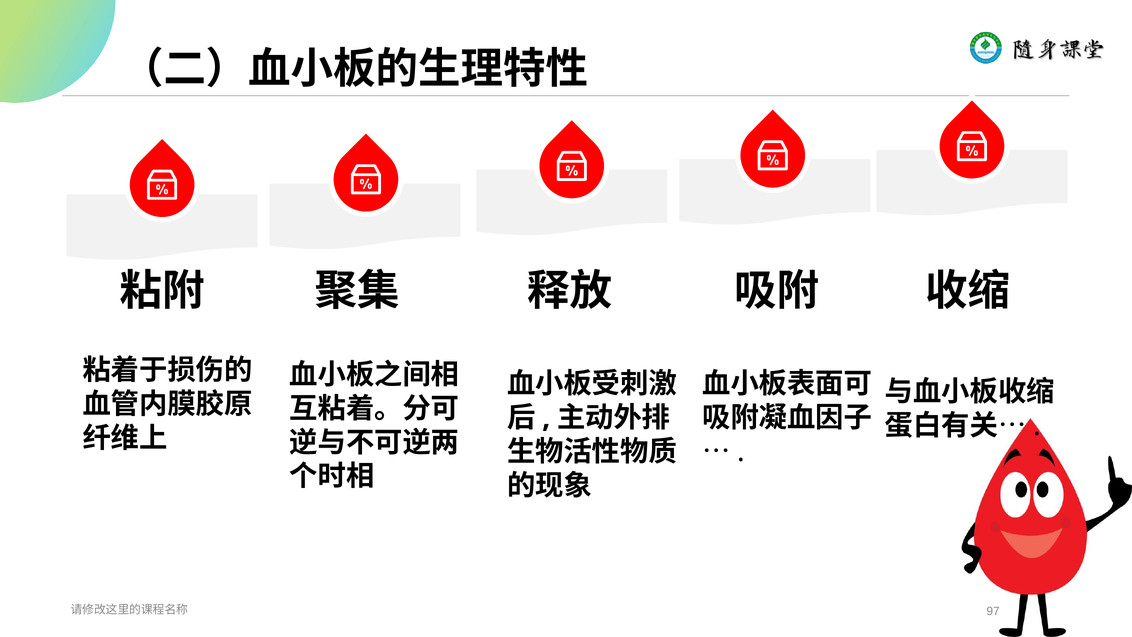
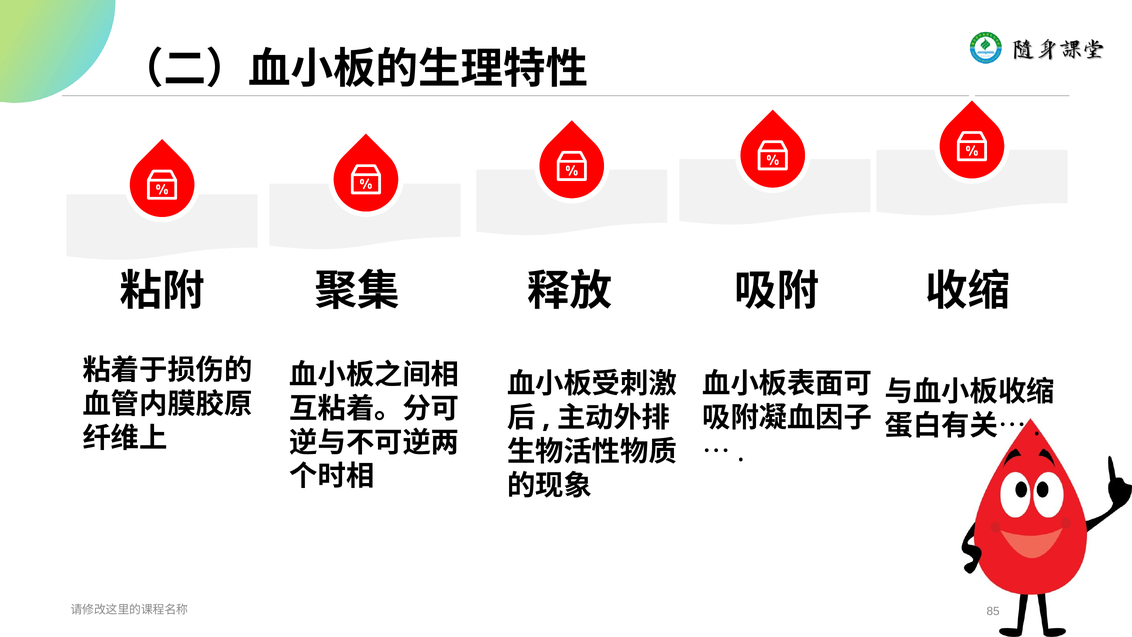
97: 97 -> 85 (993, 611)
